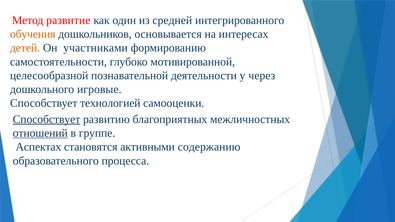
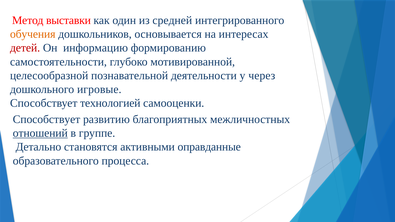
развитие: развитие -> выставки (68, 20)
детей colour: orange -> red (25, 48)
участниками: участниками -> информацию (96, 48)
Способствует underline: present -> none (47, 119)
Аспектах: Аспектах -> Детально (38, 147)
содержанию: содержанию -> оправданные (209, 147)
